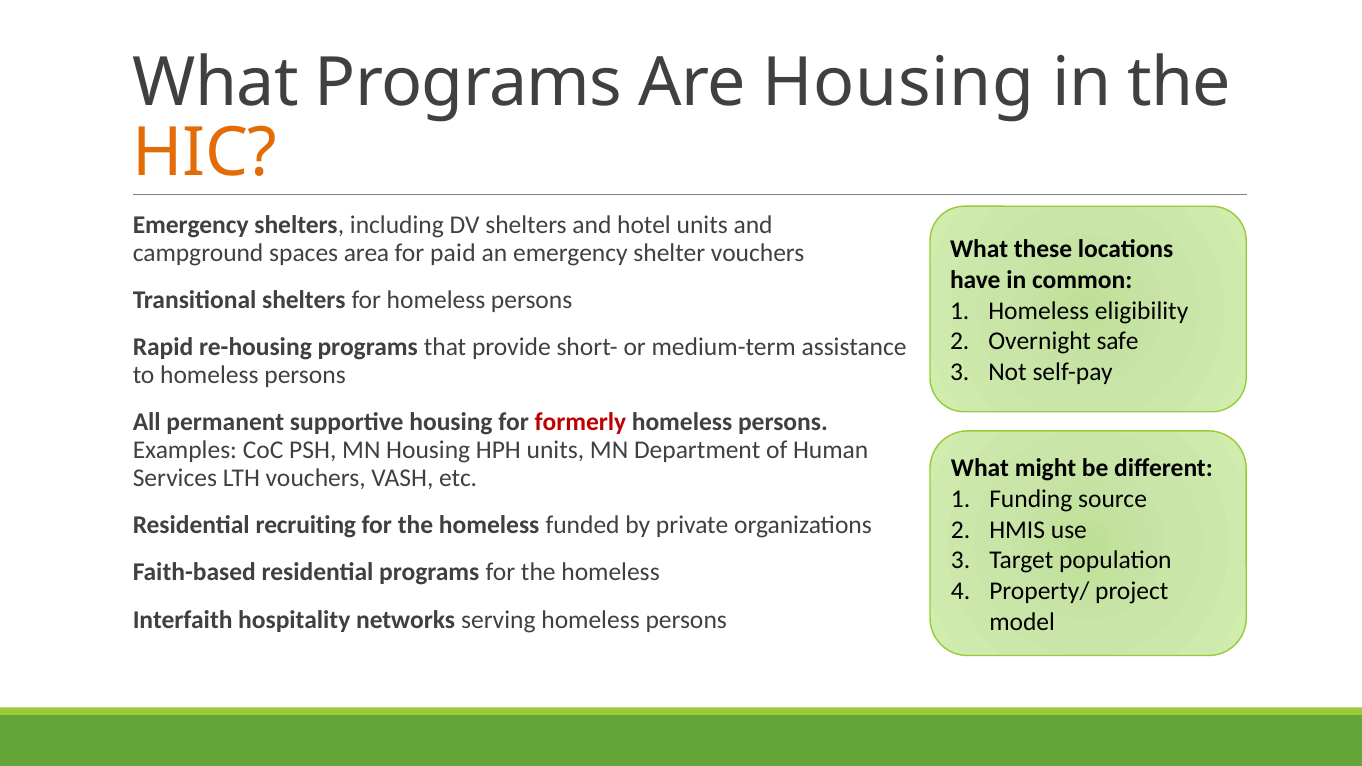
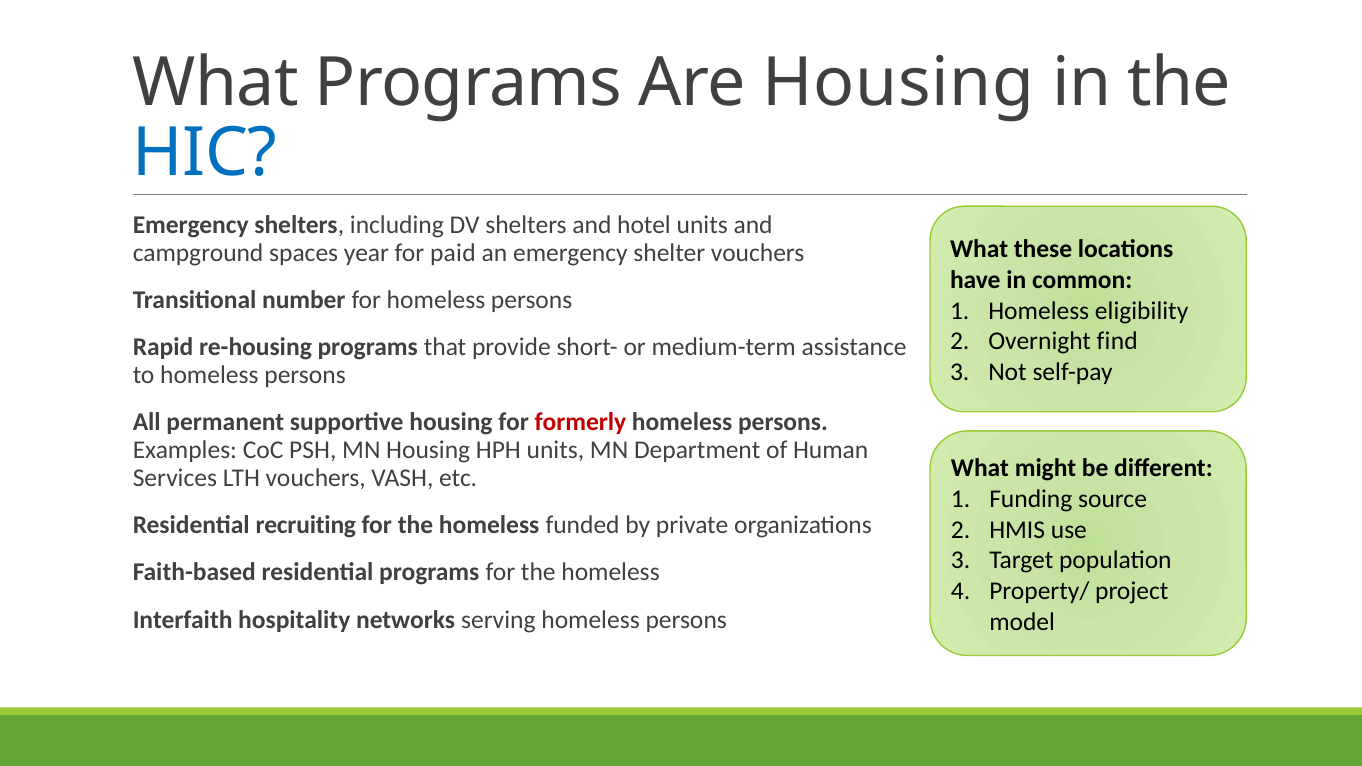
HIC colour: orange -> blue (205, 153)
area: area -> year (366, 253)
Transitional shelters: shelters -> number (304, 300)
safe: safe -> find (1117, 341)
